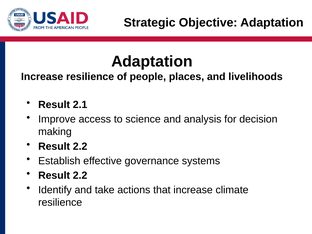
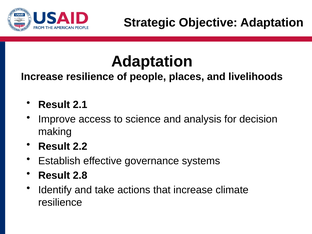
2.2: 2.2 -> 2.8 (80, 175)
